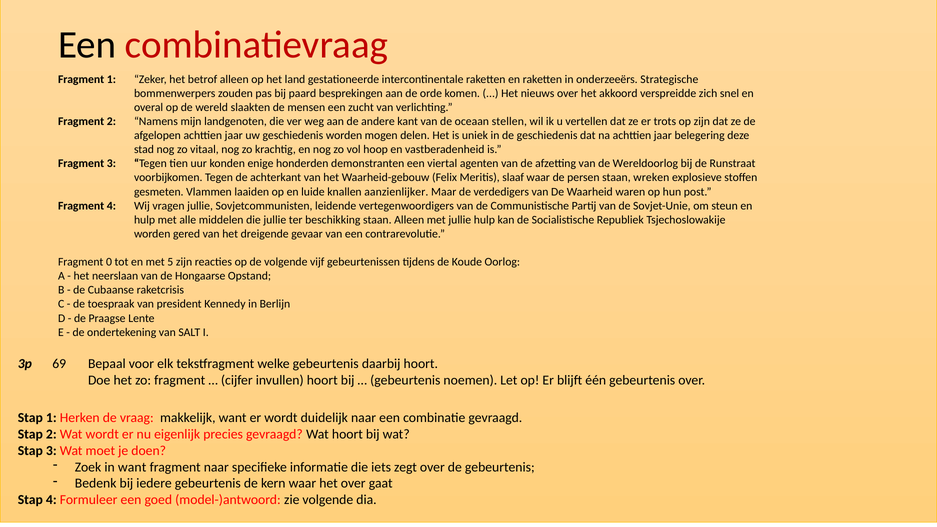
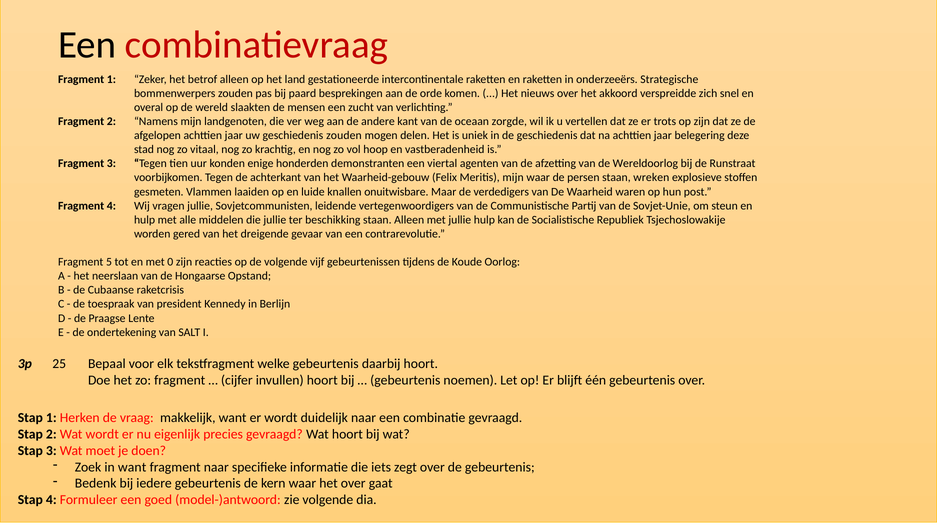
stellen: stellen -> zorgde (509, 121)
geschiedenis worden: worden -> zouden (344, 135)
Meritis slaaf: slaaf -> mijn (513, 178)
aanzienlijker: aanzienlijker -> onuitwisbare (396, 192)
0: 0 -> 5 (109, 262)
5: 5 -> 0 (170, 262)
69: 69 -> 25 (59, 364)
